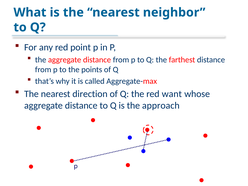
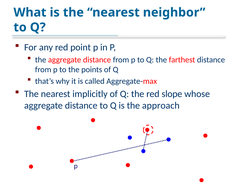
direction: direction -> implicitly (90, 94)
want: want -> slope (172, 94)
